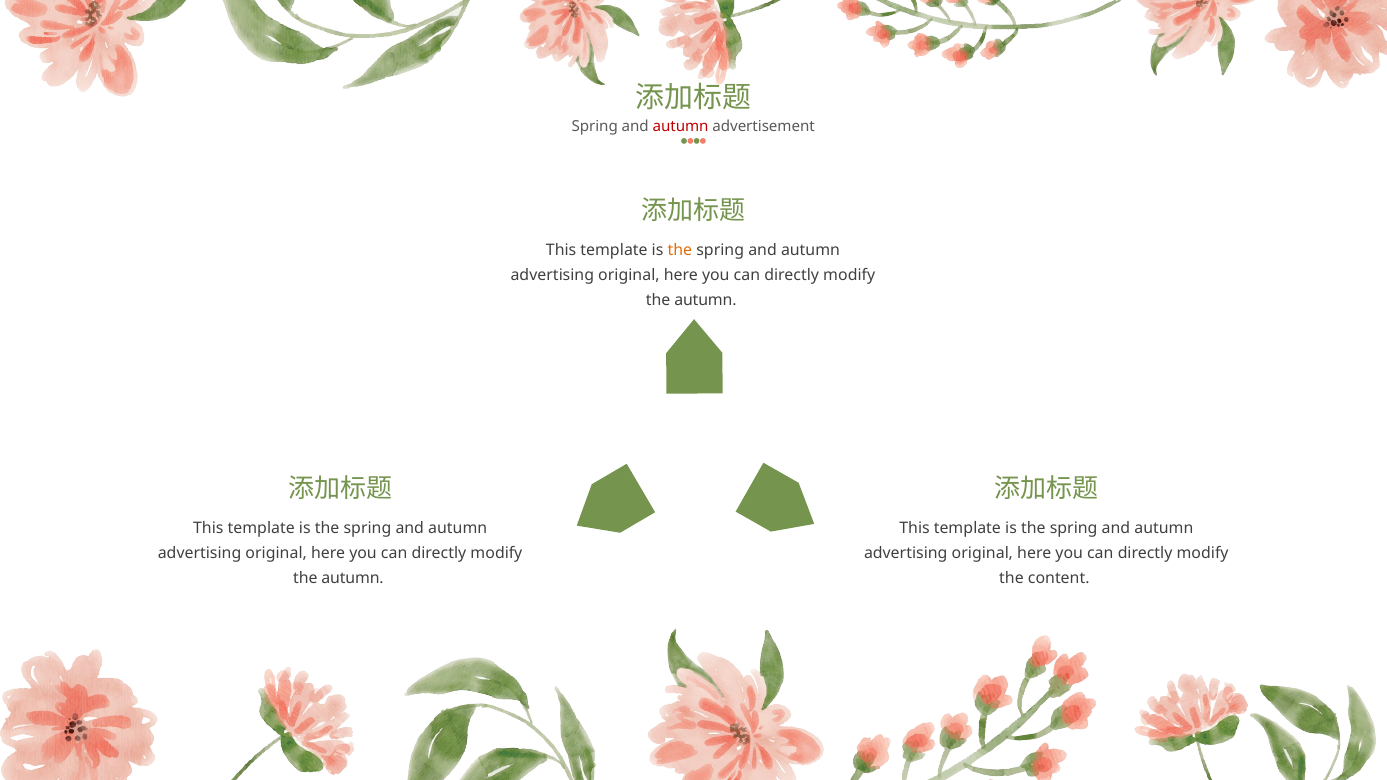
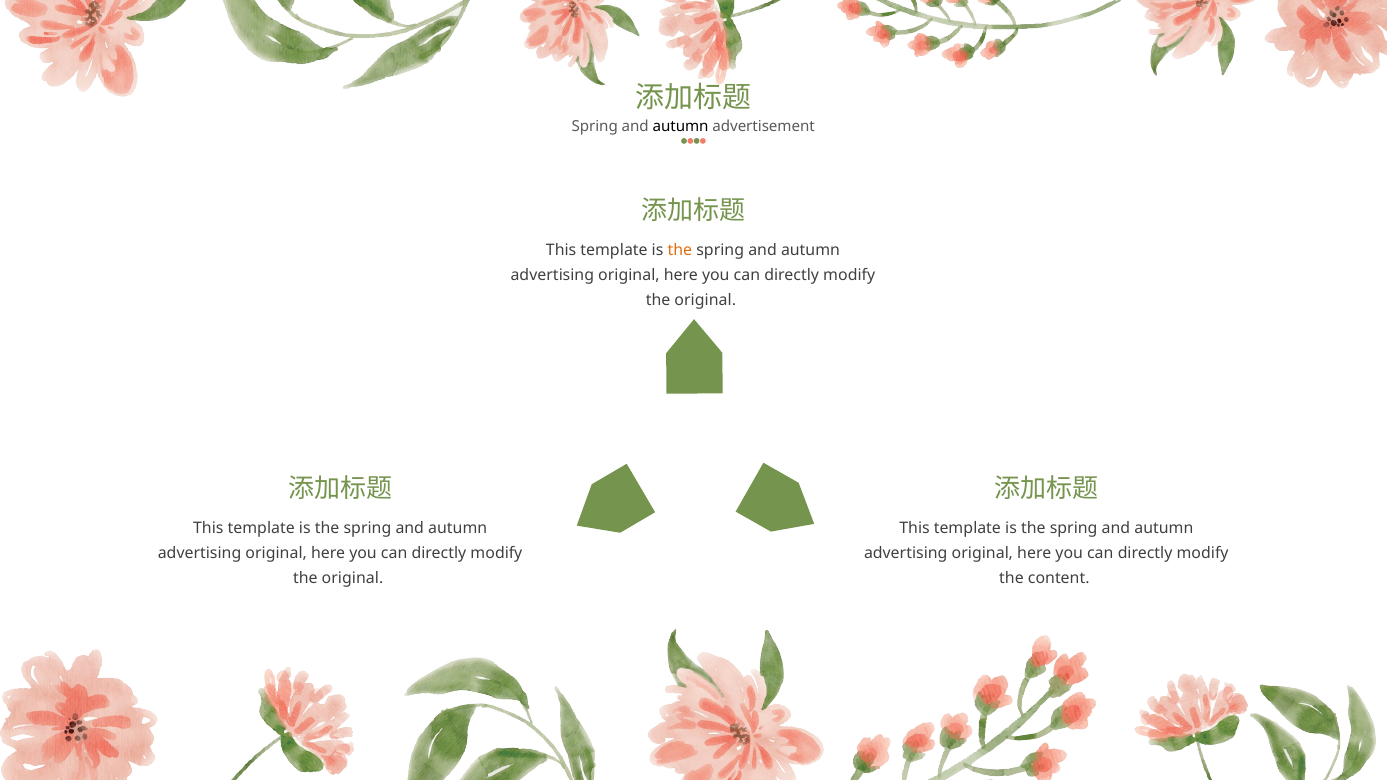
autumn colour: red -> black (681, 127)
autumn: autumn -> original (705, 300)
autumn: autumn -> original (353, 578)
